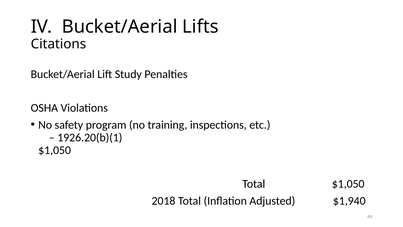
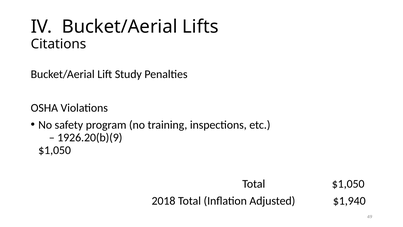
1926.20(b)(1: 1926.20(b)(1 -> 1926.20(b)(9 (90, 137)
